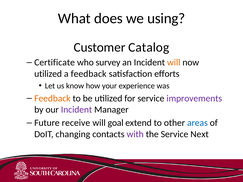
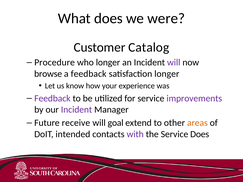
using: using -> were (166, 18)
Certificate: Certificate -> Procedure (55, 63)
who survey: survey -> longer (108, 63)
will colour: orange -> purple (174, 63)
utilized: utilized -> browse (48, 74)
satisfaction efforts: efforts -> longer (167, 74)
Feedback colour: orange -> purple (52, 98)
areas colour: blue -> orange (197, 123)
changing: changing -> intended (73, 134)
Service Next: Next -> Does (200, 134)
